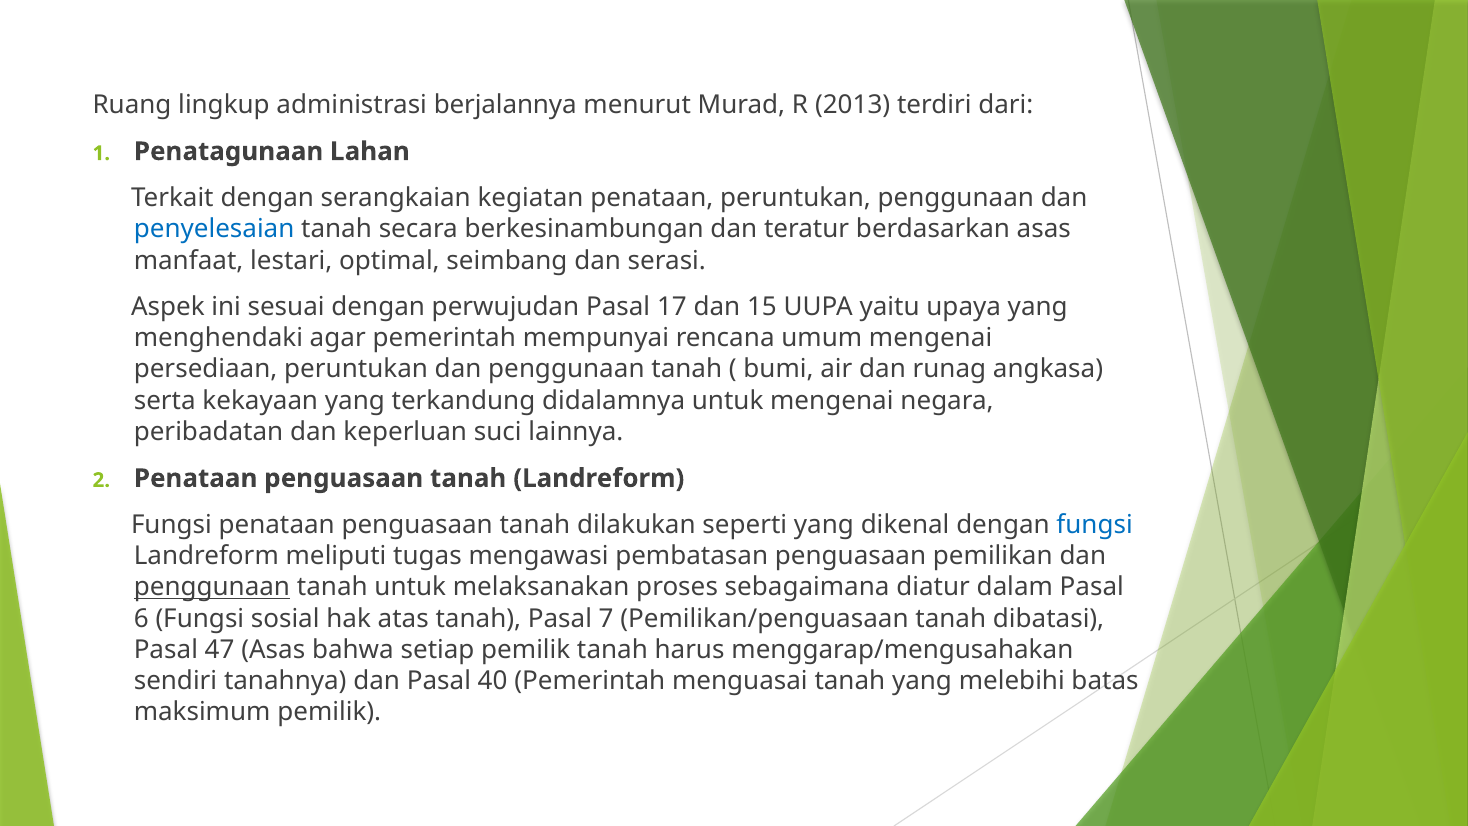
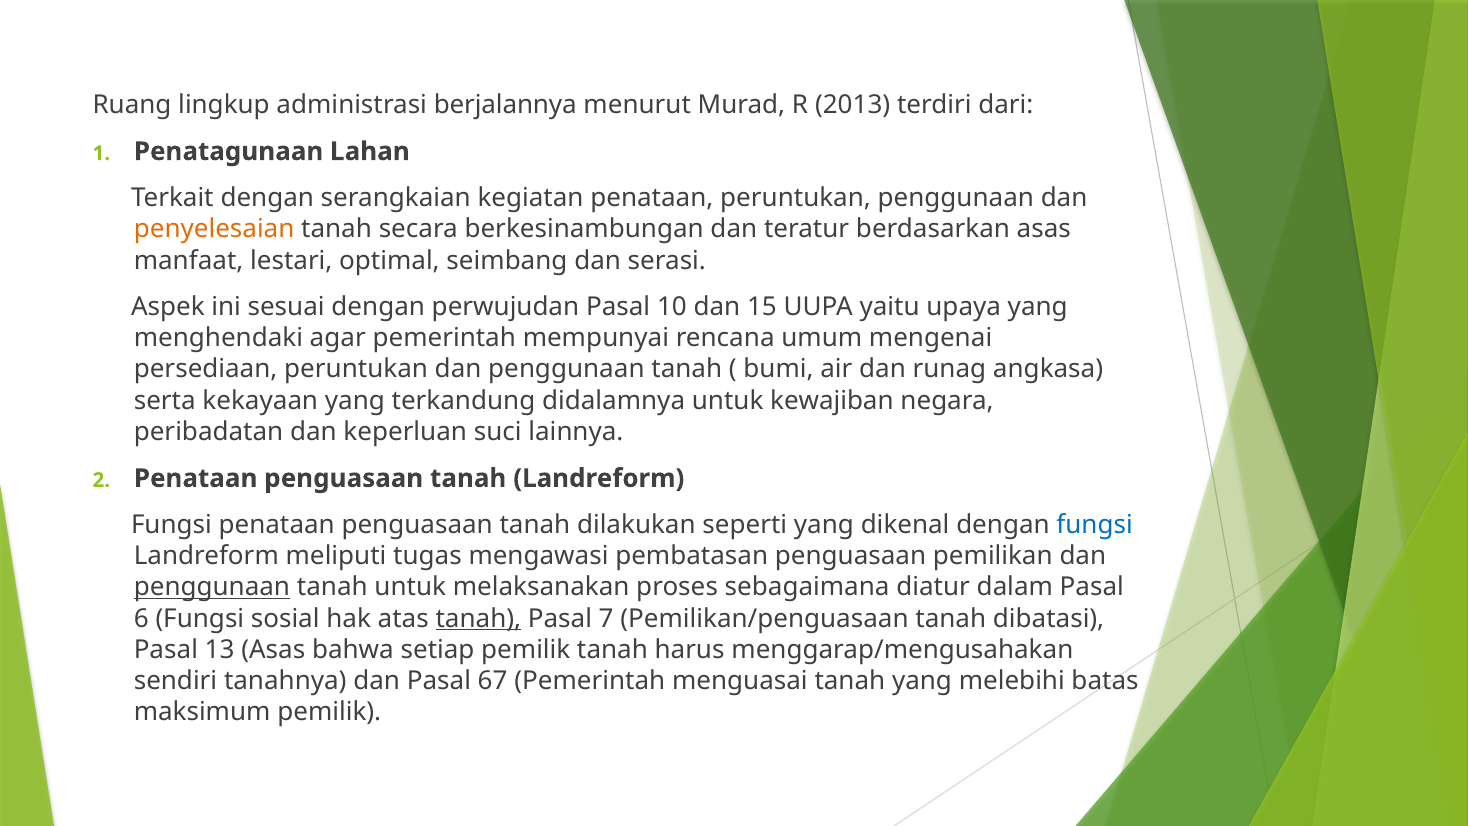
penyelesaian colour: blue -> orange (214, 229)
17: 17 -> 10 (672, 307)
untuk mengenai: mengenai -> kewajiban (832, 400)
tanah underline: none -> present (478, 618)
47: 47 -> 13 (220, 650)
40: 40 -> 67 (493, 681)
